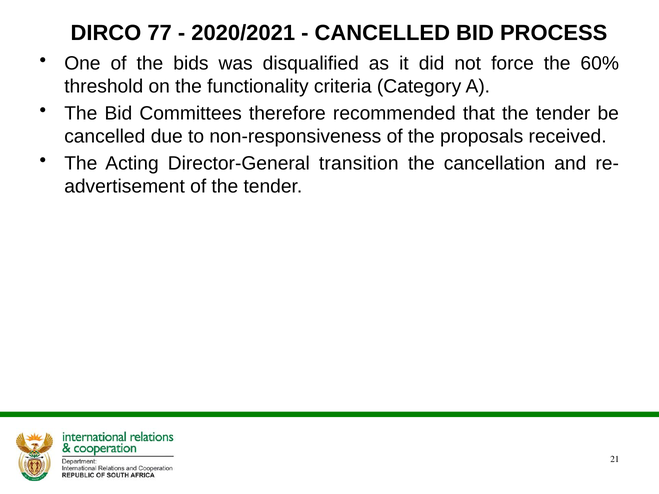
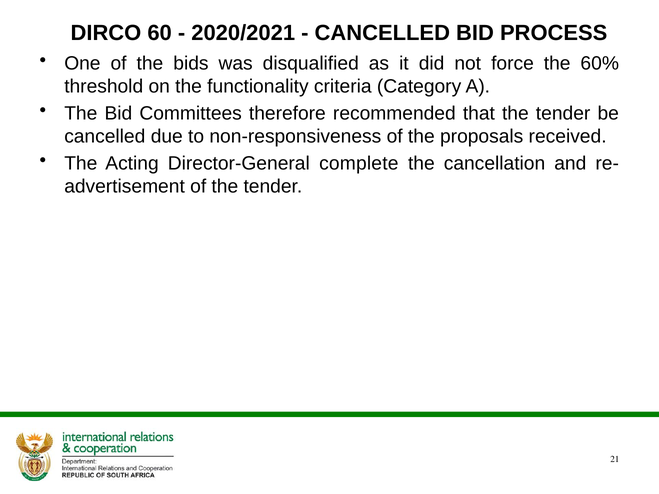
77: 77 -> 60 (160, 33)
transition: transition -> complete (359, 164)
